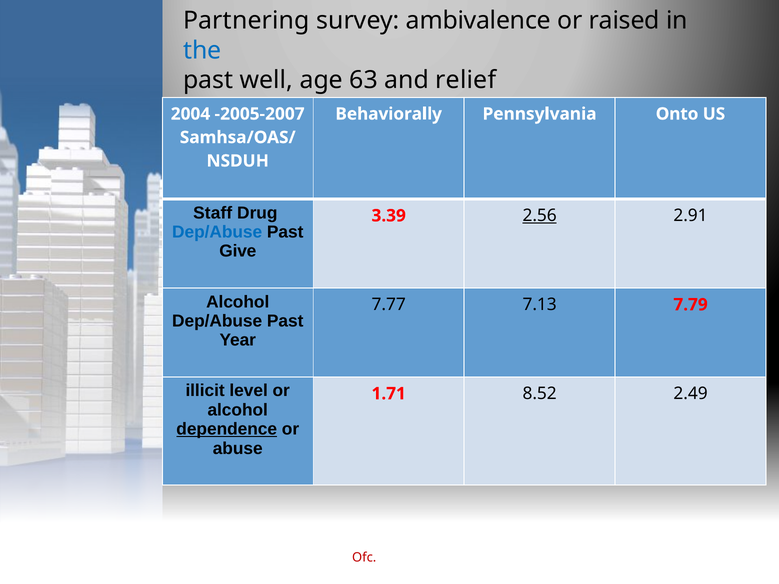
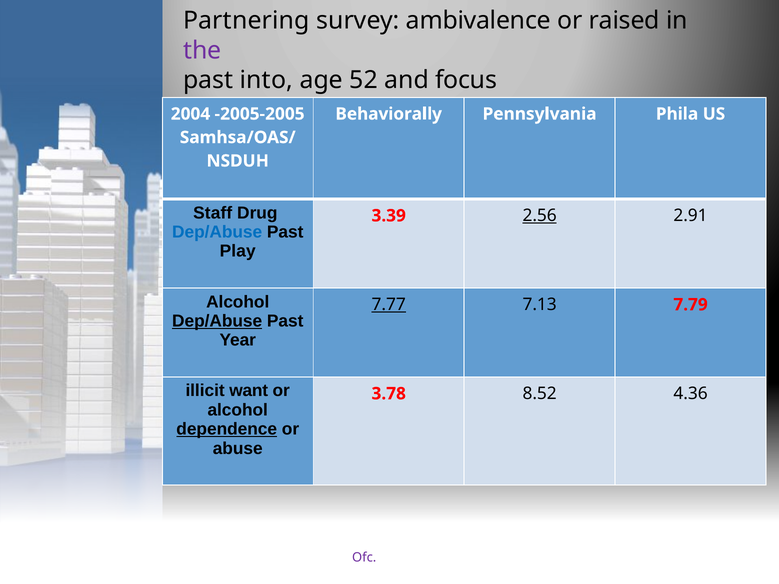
the colour: blue -> purple (202, 50)
well: well -> into (266, 80)
63: 63 -> 52 (364, 80)
relief: relief -> focus (466, 80)
-2005-2007: -2005-2007 -> -2005-2005 (260, 114)
Onto: Onto -> Phila (677, 114)
Give: Give -> Play (238, 251)
7.77 underline: none -> present (389, 305)
Dep/Abuse underline: none -> present (217, 321)
level: level -> want (249, 391)
1.71: 1.71 -> 3.78 (389, 394)
2.49: 2.49 -> 4.36 (691, 394)
Ofc colour: red -> purple (364, 558)
